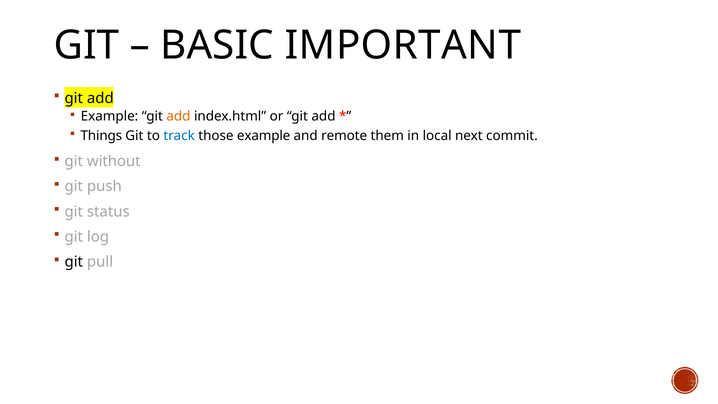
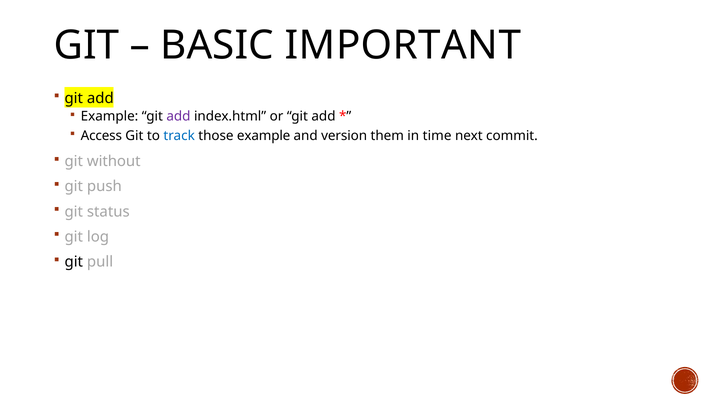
add colour: orange -> purple (178, 116)
Things: Things -> Access (101, 136)
remote: remote -> version (344, 136)
local: local -> time (437, 136)
